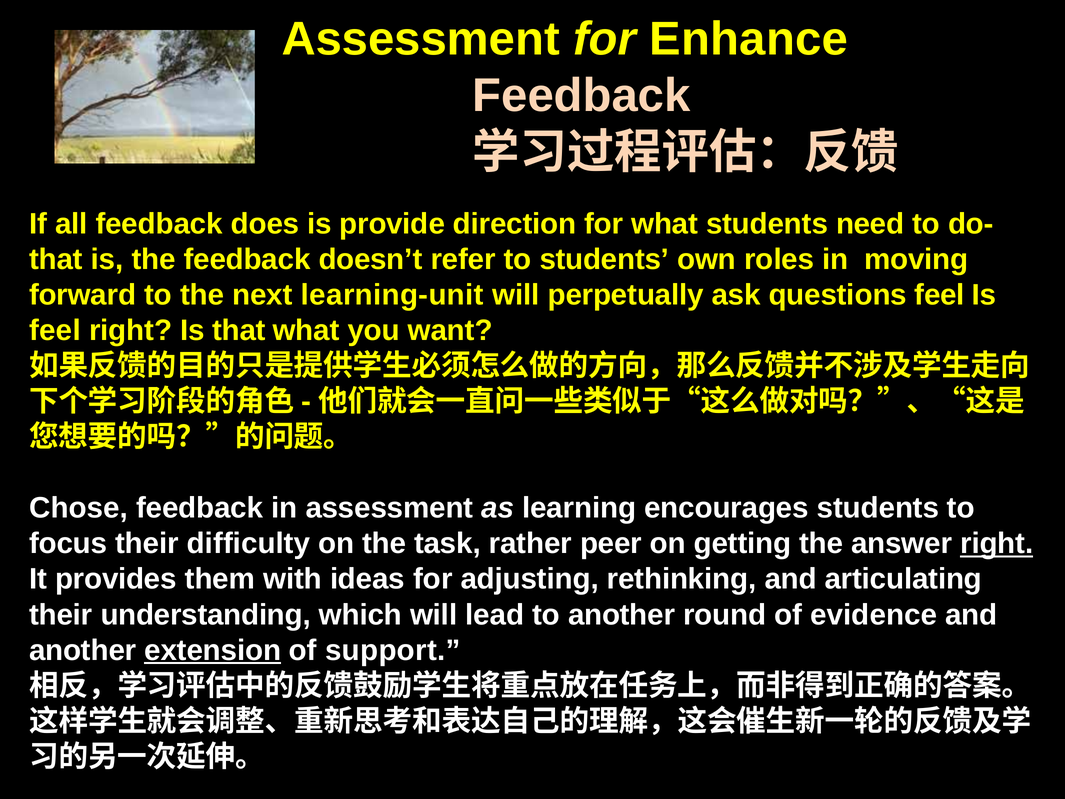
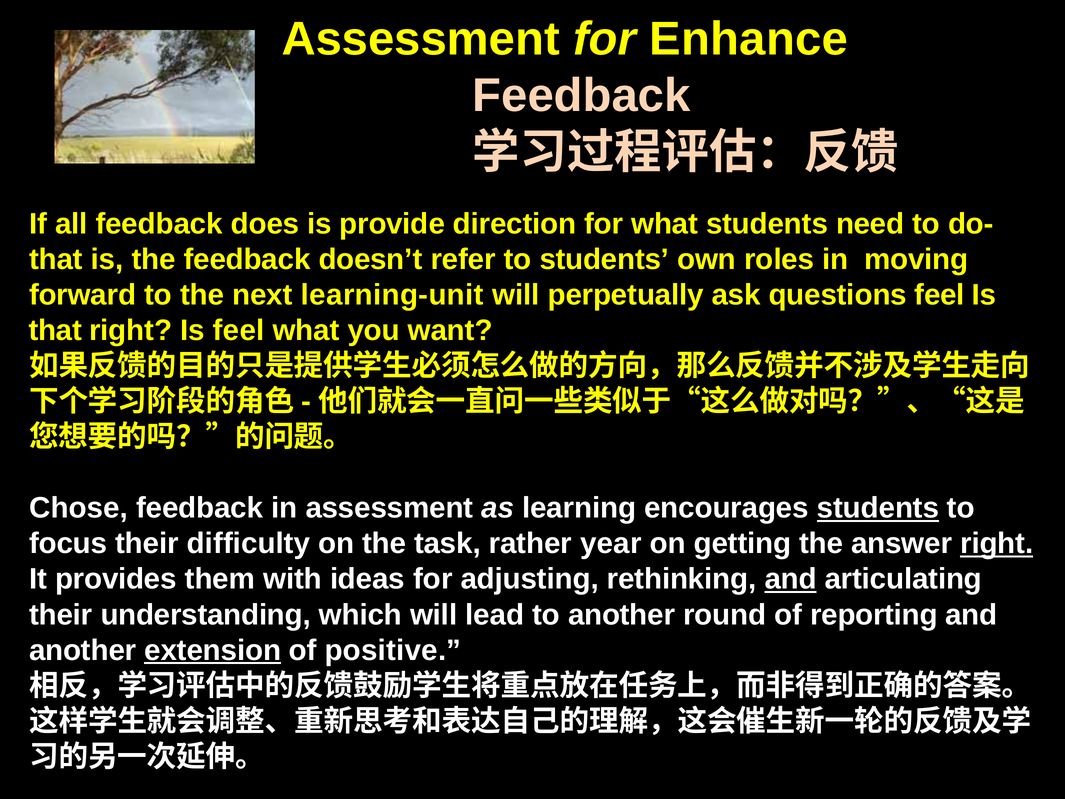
feel: feel -> that (55, 330)
Is that: that -> feel (239, 330)
students underline: none -> present (878, 508)
peer: peer -> year (611, 544)
and underline: none -> present (791, 579)
evidence: evidence -> reporting (874, 615)
support: support -> positive (393, 650)
